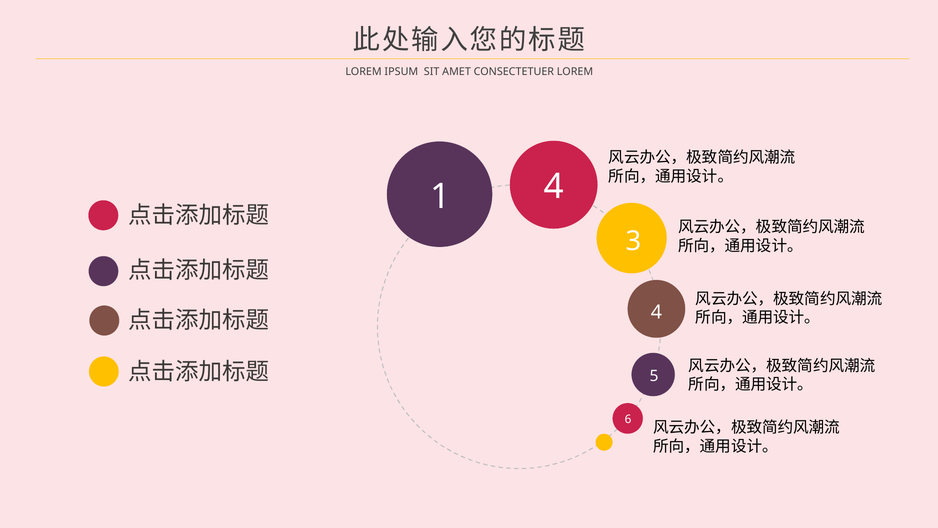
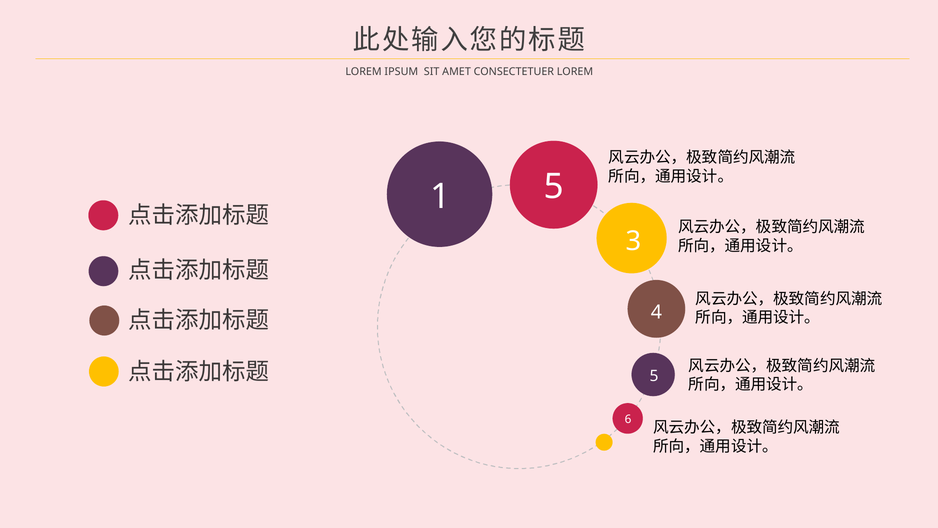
1 4: 4 -> 5 (554, 186)
